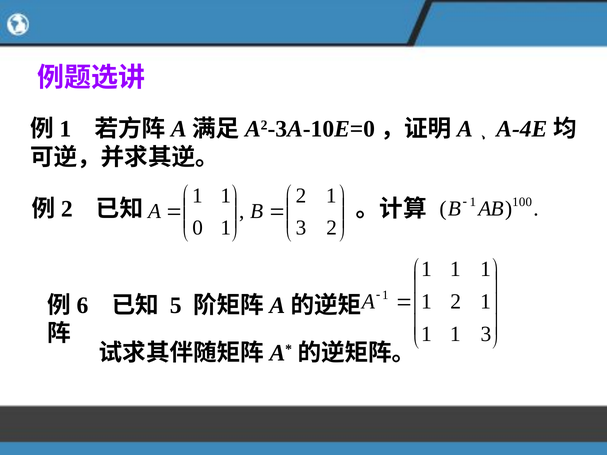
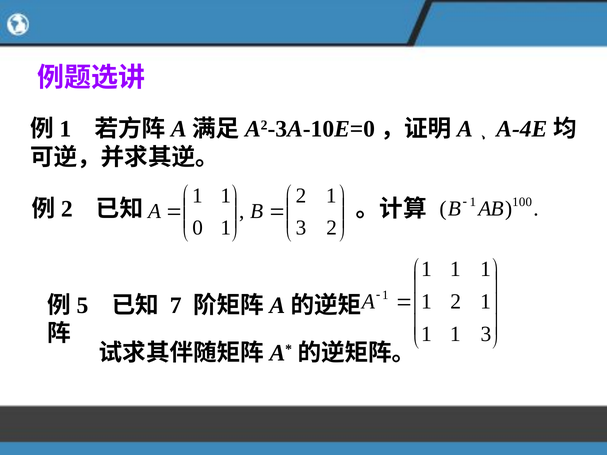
6: 6 -> 5 (83, 305)
5: 5 -> 7 (176, 305)
